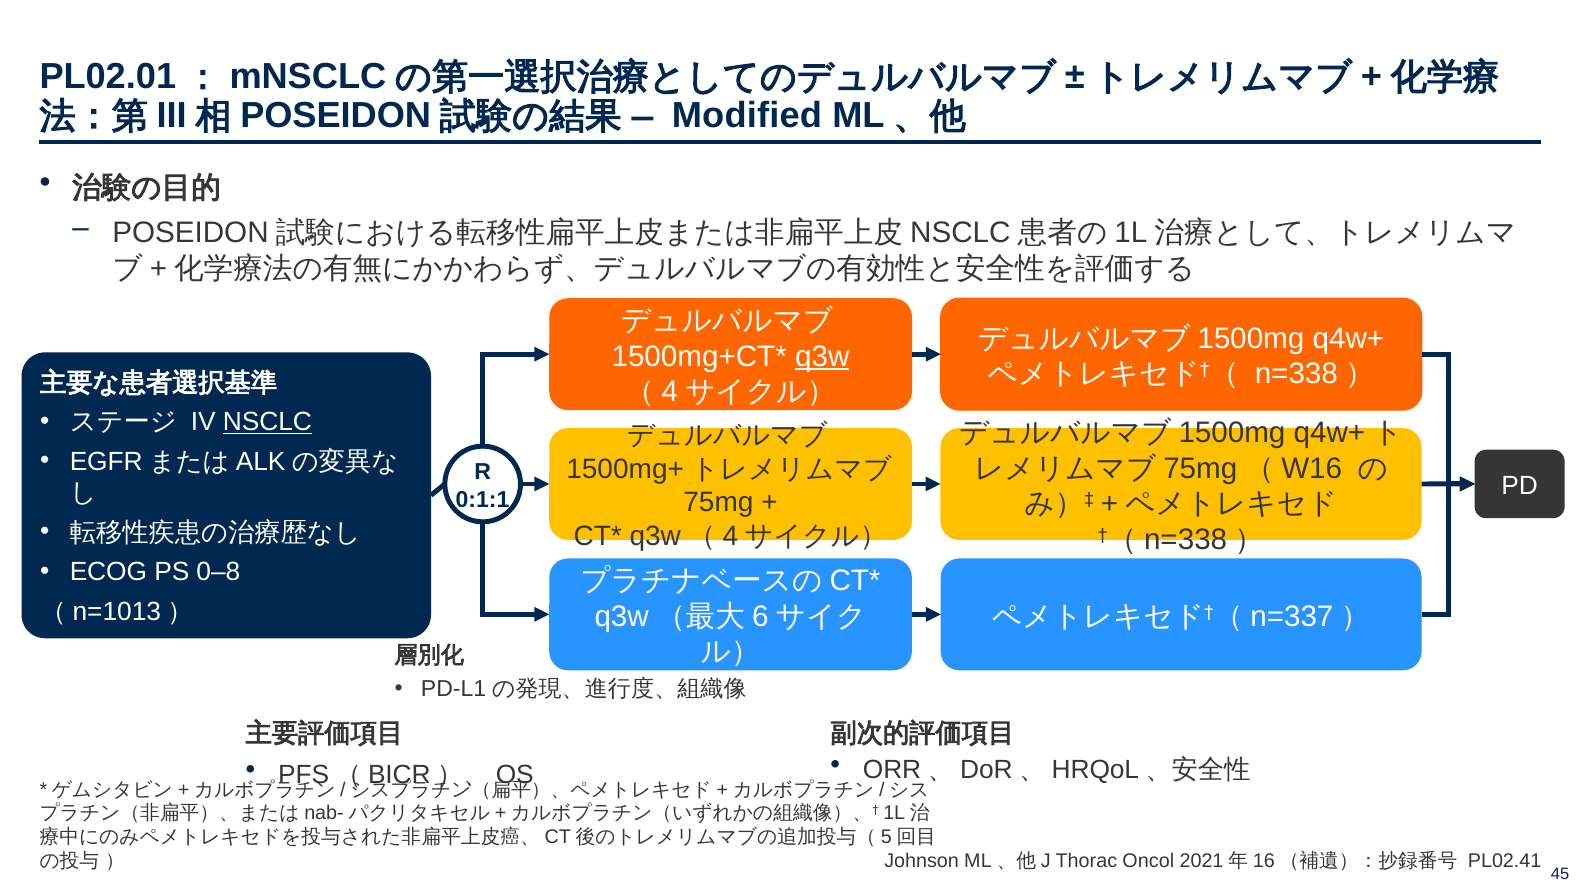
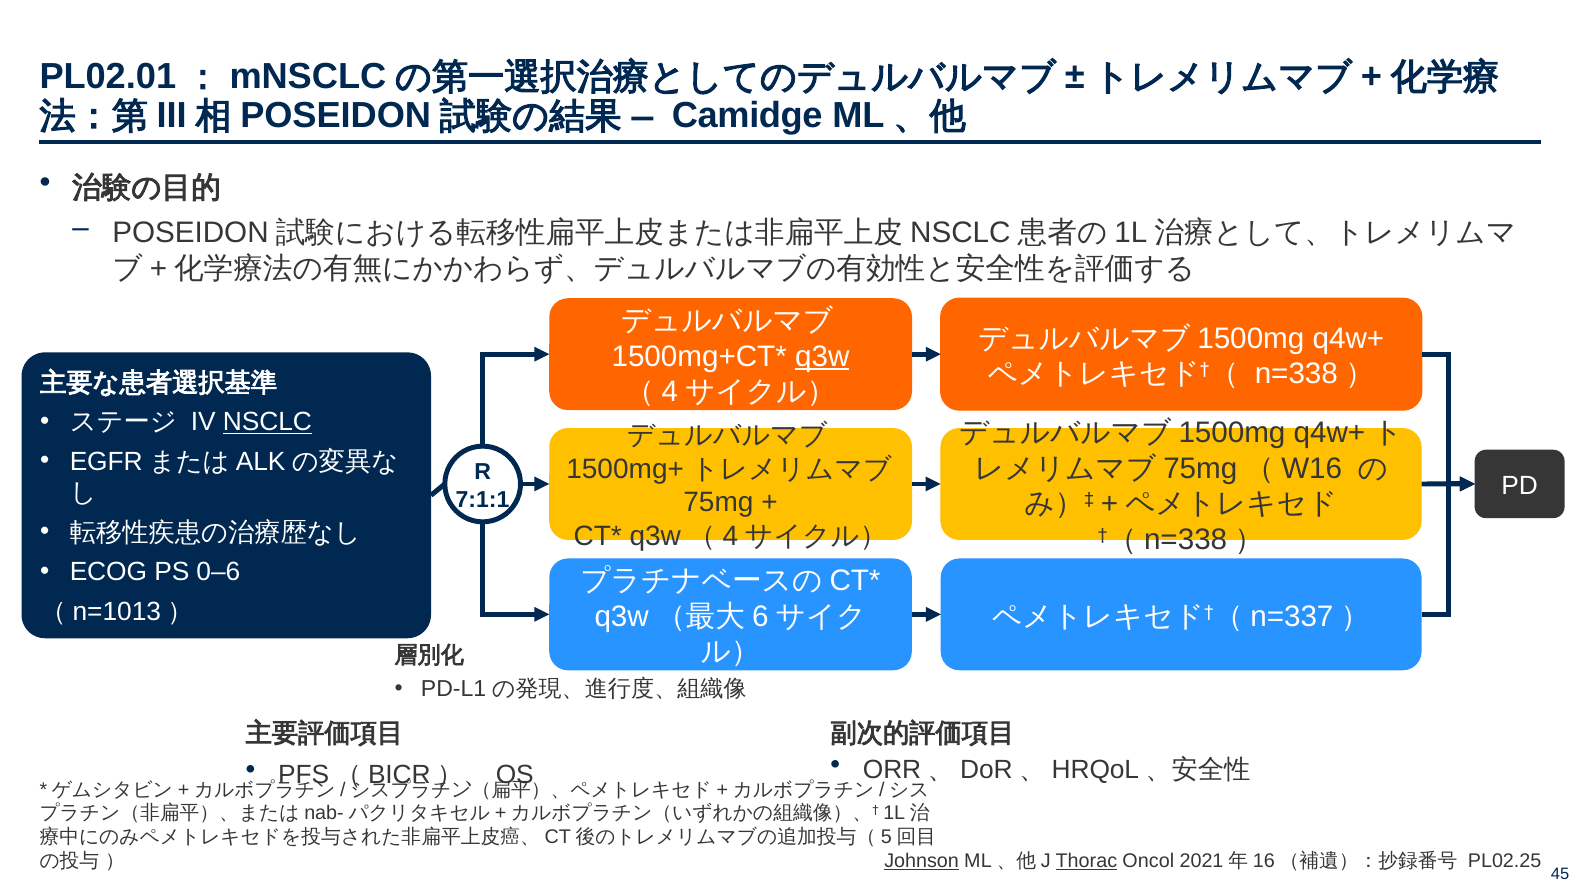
Modified: Modified -> Camidge (747, 116)
0:1:1: 0:1:1 -> 7:1:1 (483, 500)
0–8: 0–8 -> 0–6 (218, 572)
Johnson underline: none -> present (922, 861)
Thorac underline: none -> present (1086, 861)
PL02.41: PL02.41 -> PL02.25 (1505, 861)
